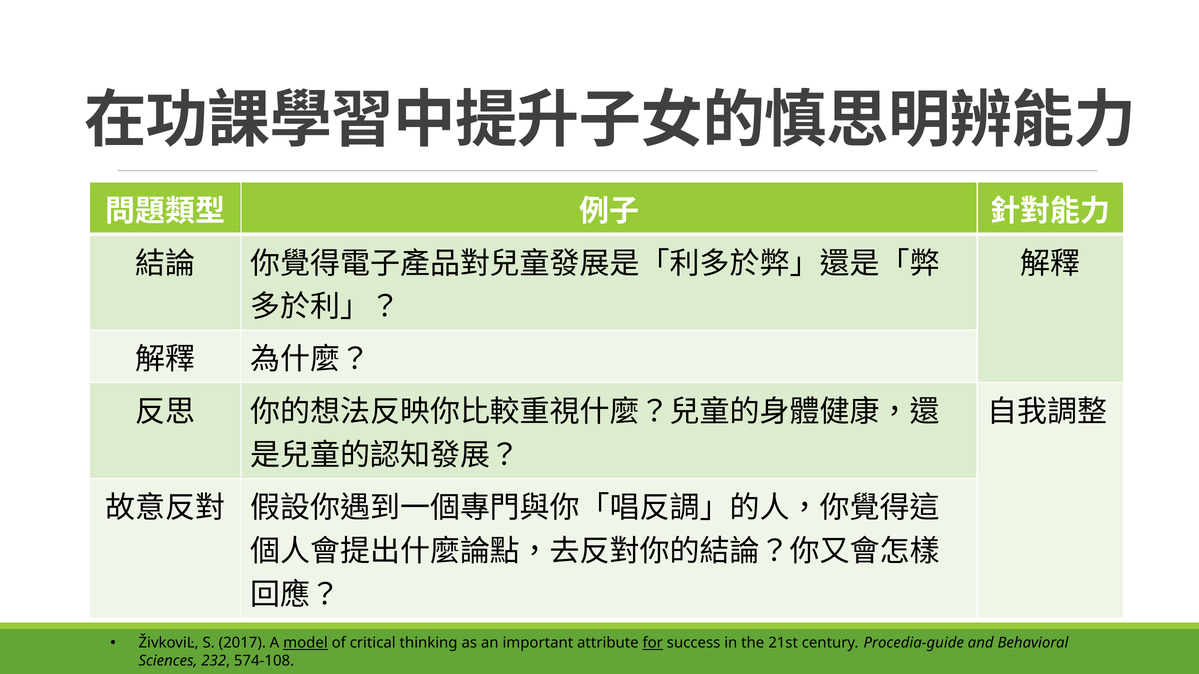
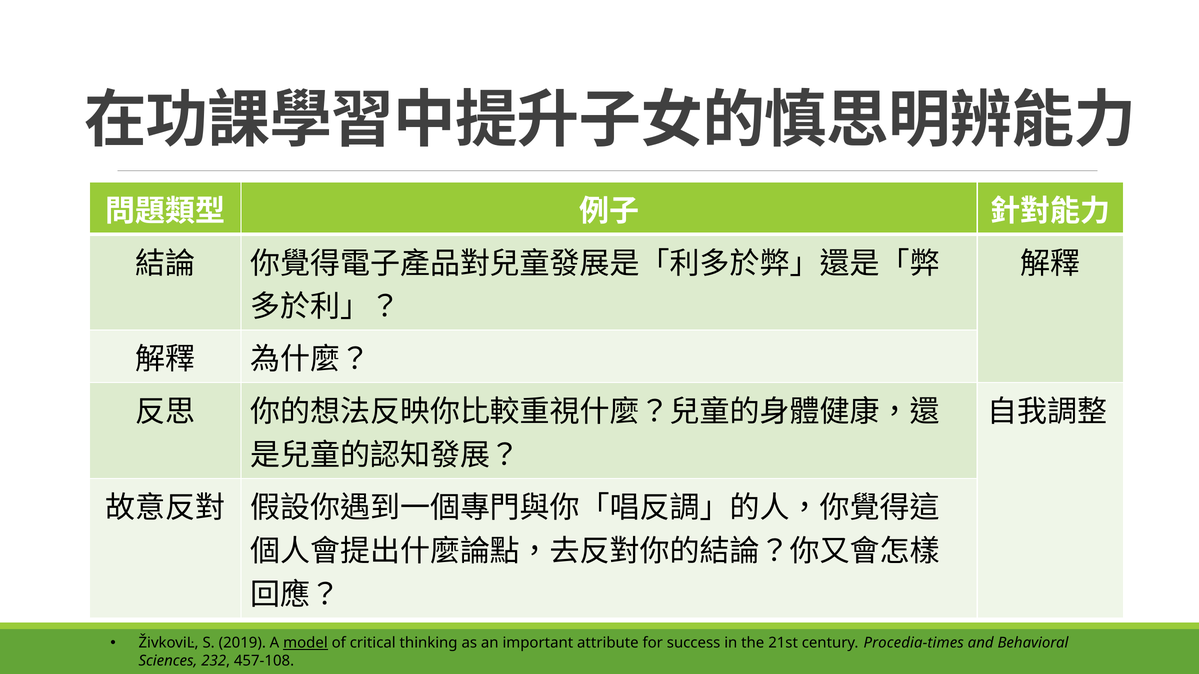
2017: 2017 -> 2019 (242, 643)
for underline: present -> none (653, 643)
Procedia-guide: Procedia-guide -> Procedia-times (914, 643)
574-108: 574-108 -> 457-108 (264, 661)
